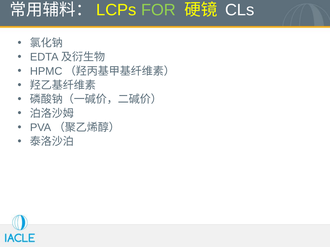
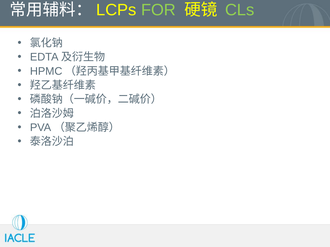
CLs colour: white -> light green (240, 10)
